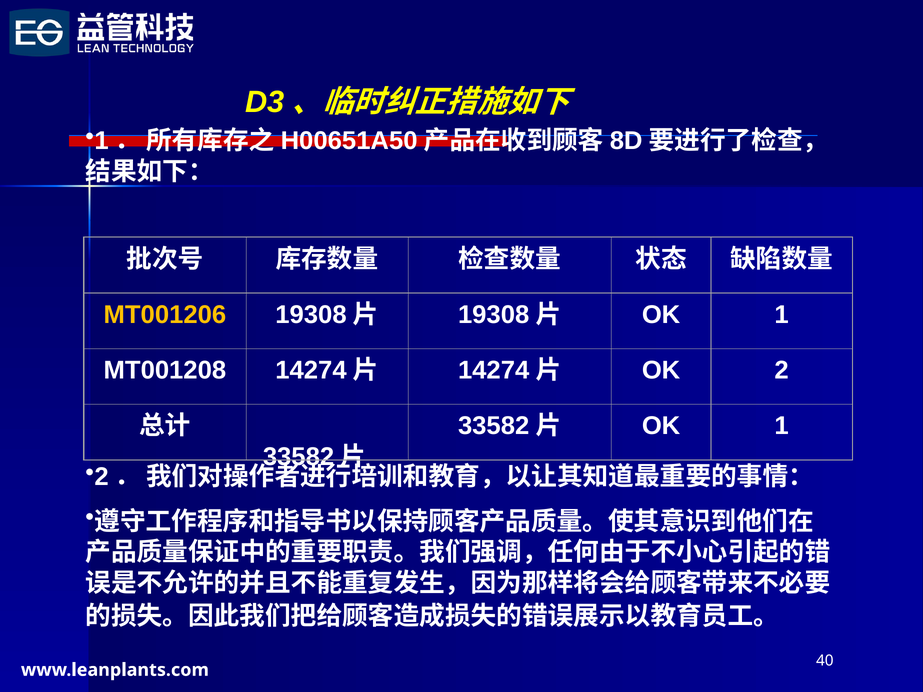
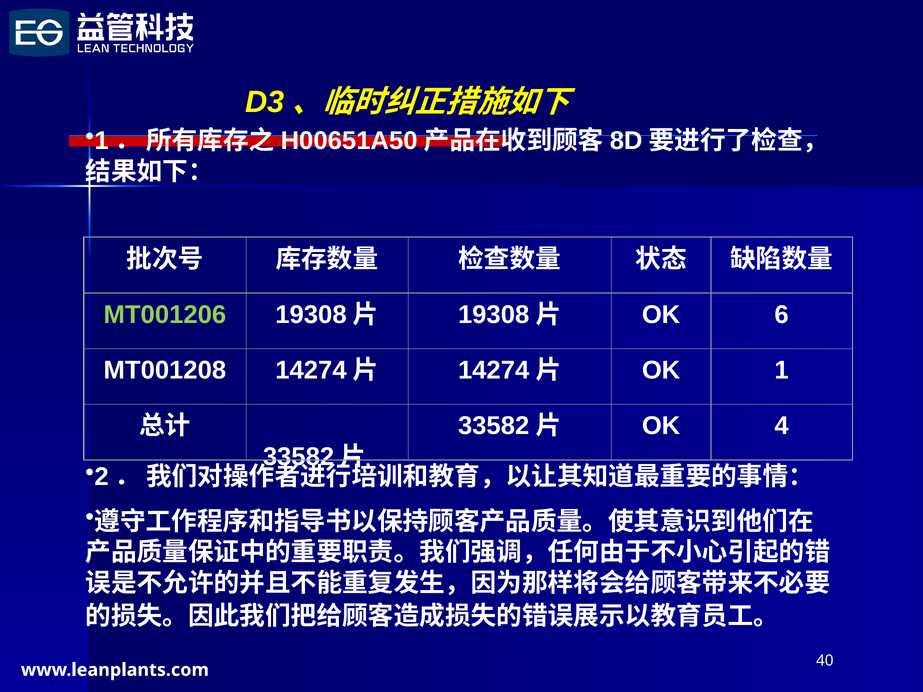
MT001206 colour: yellow -> light green (165, 315)
1: 1 -> 6 (782, 315)
2: 2 -> 1 (782, 370)
1: 1 -> 4 (782, 426)
